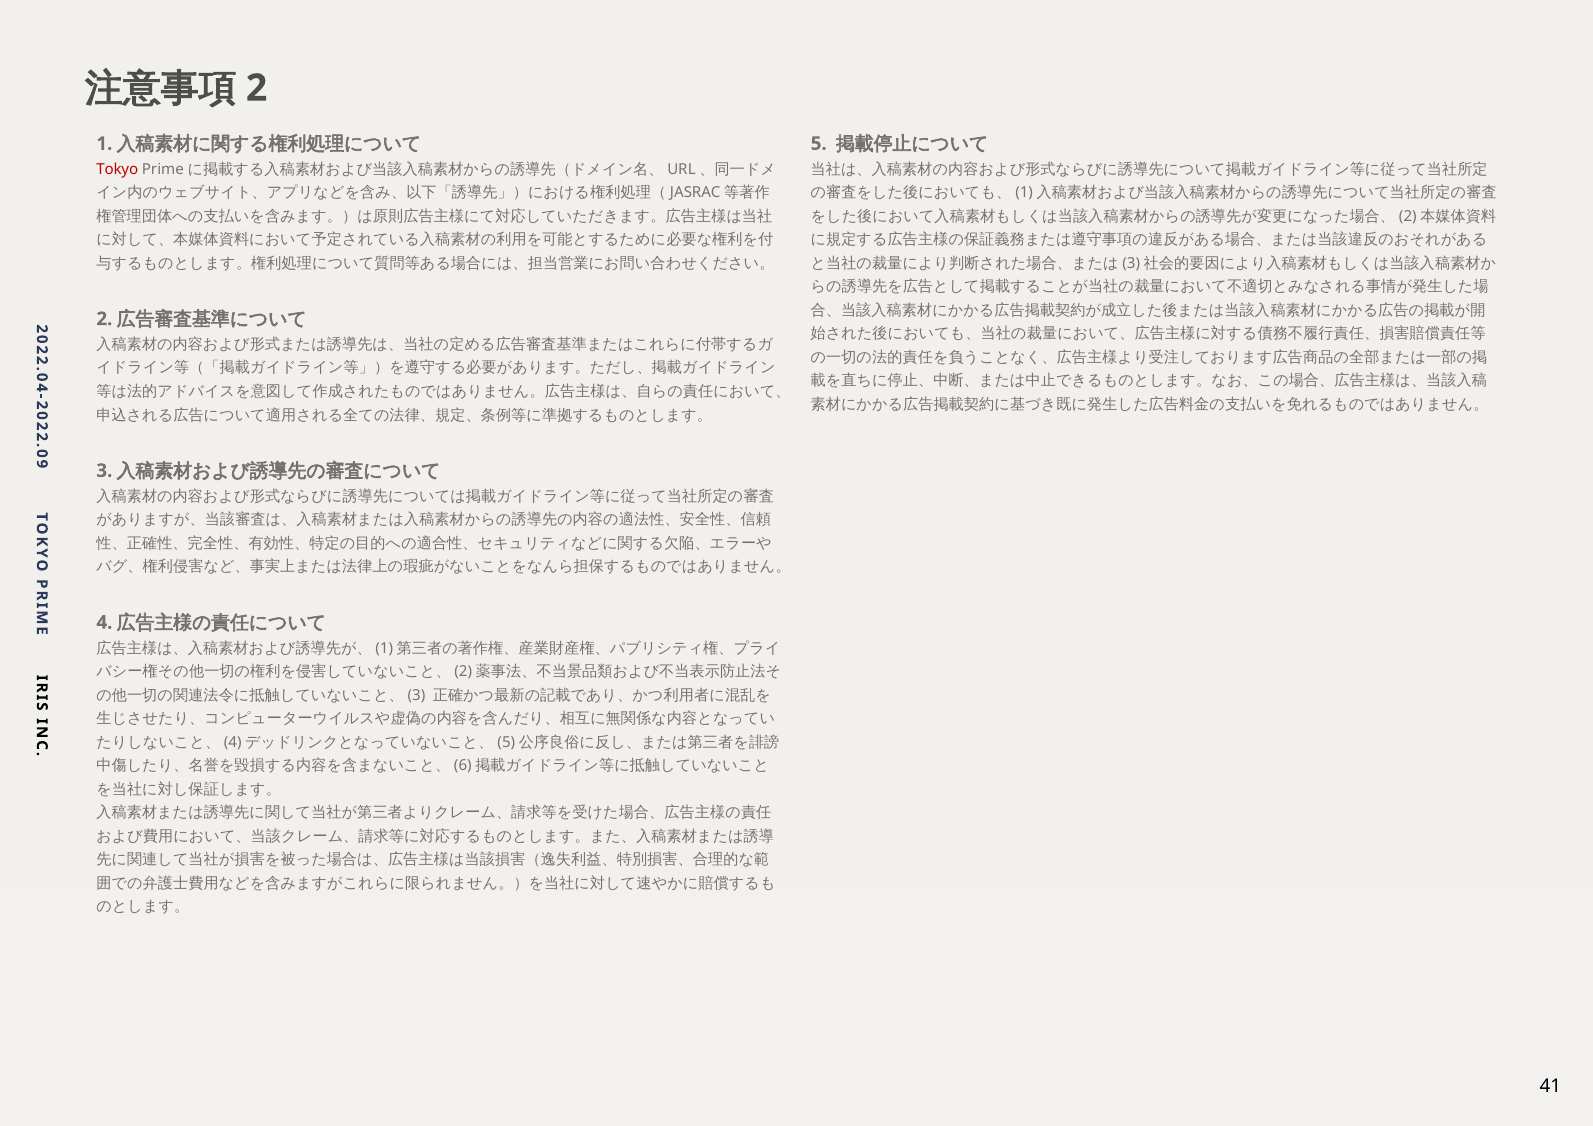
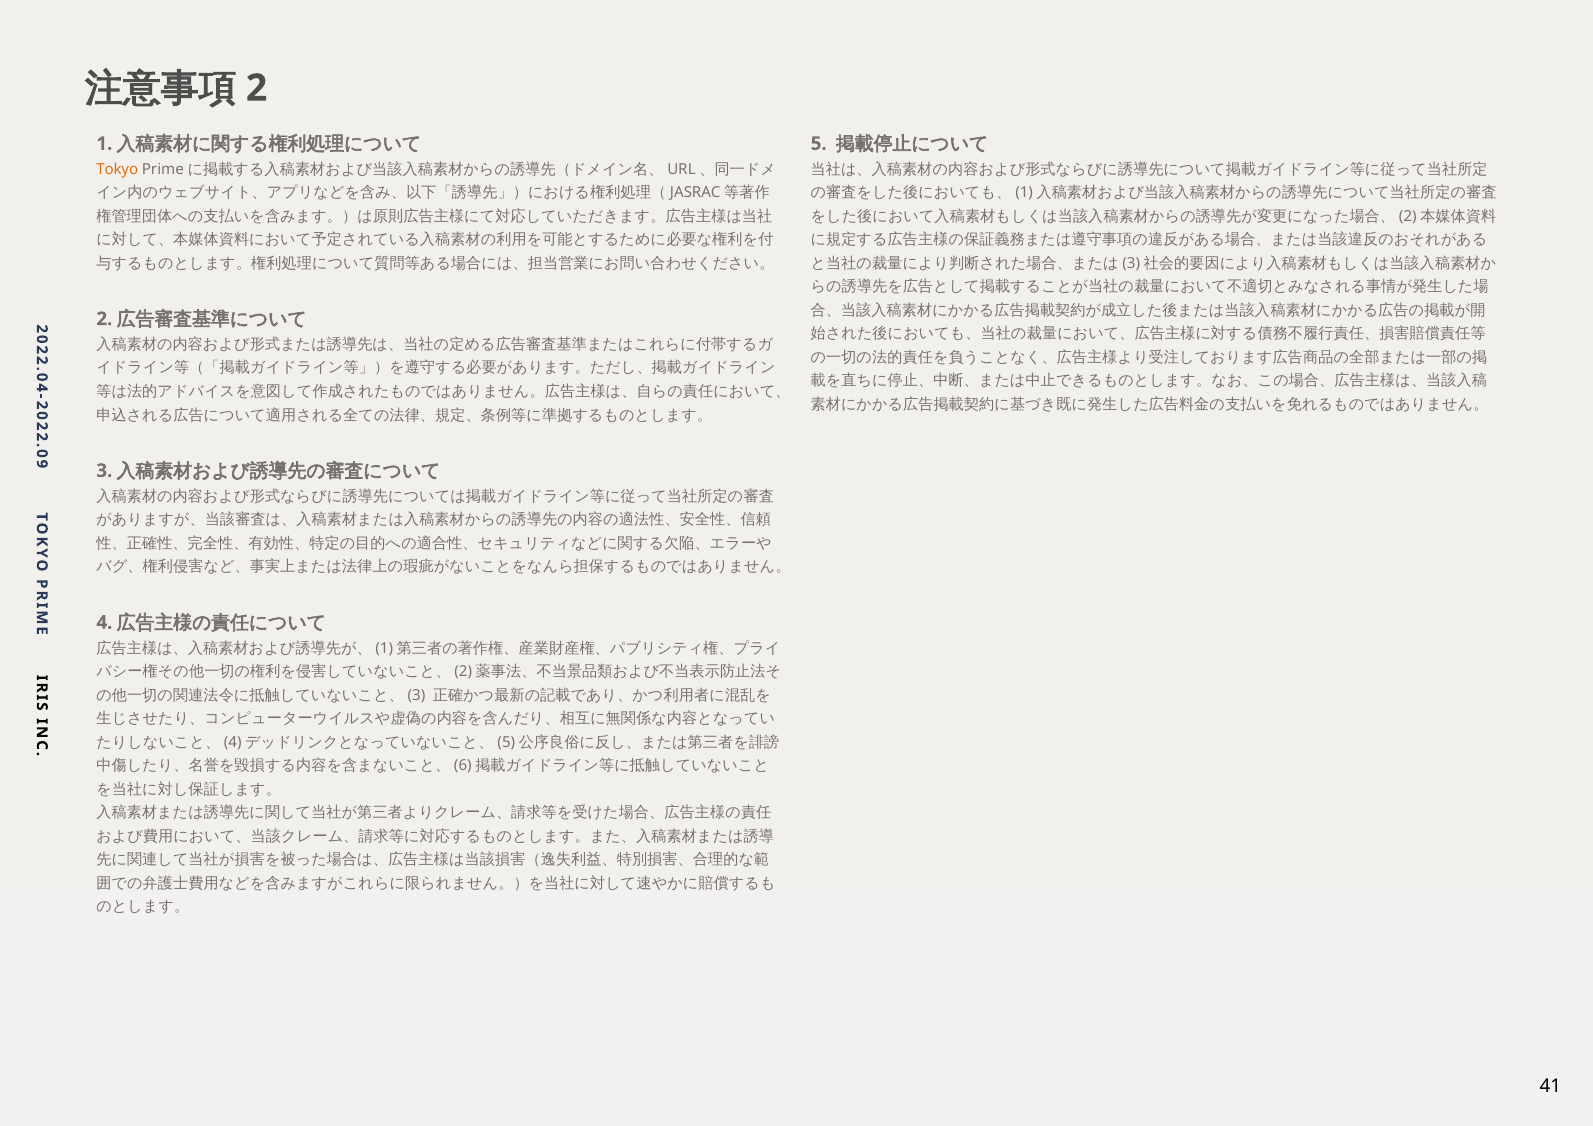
Tokyo colour: red -> orange (117, 169)
